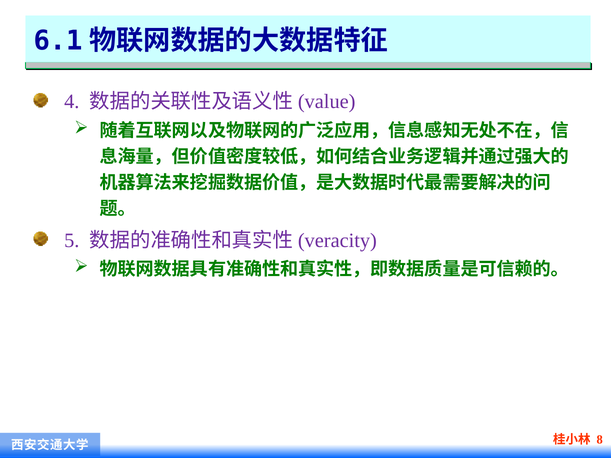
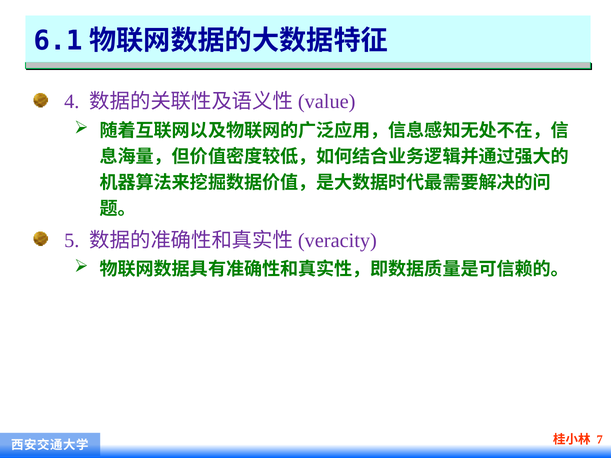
8: 8 -> 7 (600, 440)
